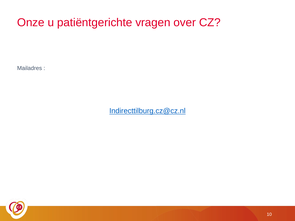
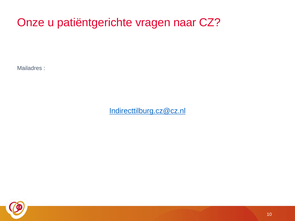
over: over -> naar (185, 23)
